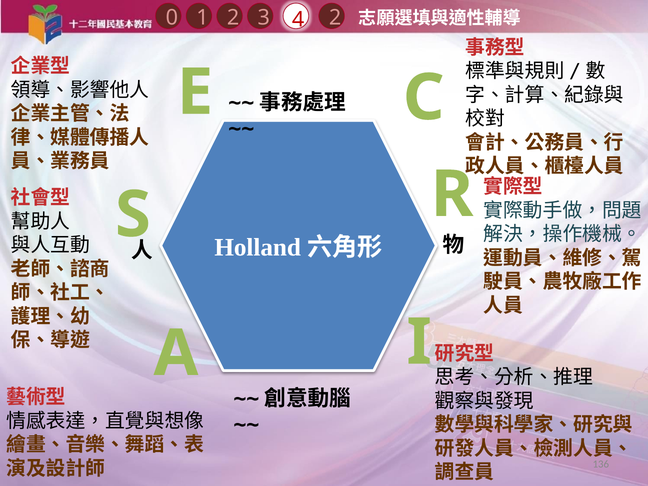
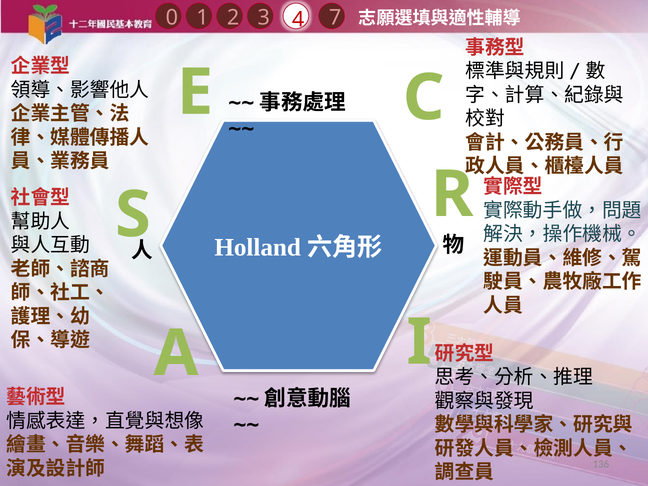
3 2: 2 -> 7 (335, 17)
